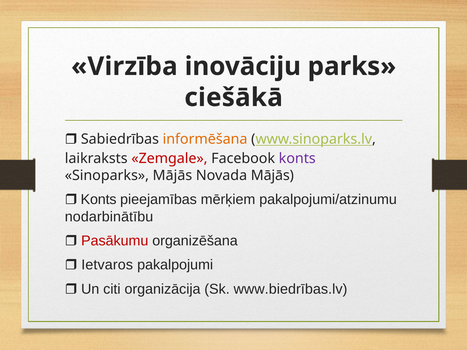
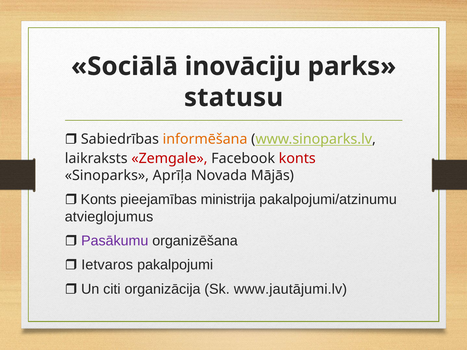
Virzība: Virzība -> Sociālā (125, 66)
ciešākā: ciešākā -> statusu (234, 98)
konts colour: purple -> red (297, 159)
Sinoparks Mājās: Mājās -> Aprīļa (172, 176)
mērķiem: mērķiem -> ministrija (228, 200)
nodarbinātību: nodarbinātību -> atvieglojumus (109, 217)
Pasākumu colour: red -> purple (115, 241)
www.biedrības.lv: www.biedrības.lv -> www.jautājumi.lv (290, 289)
